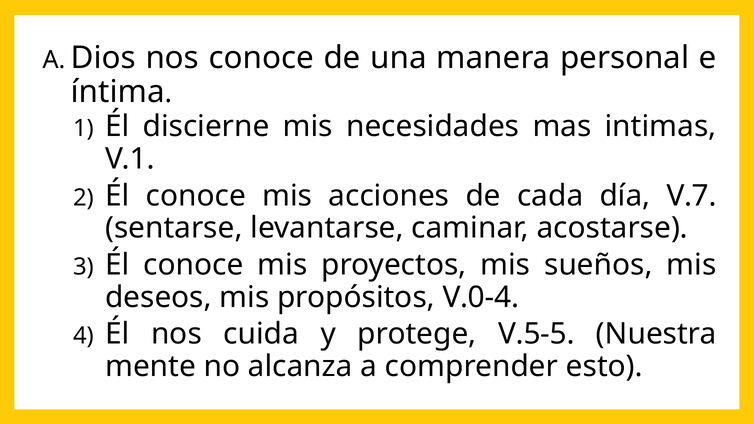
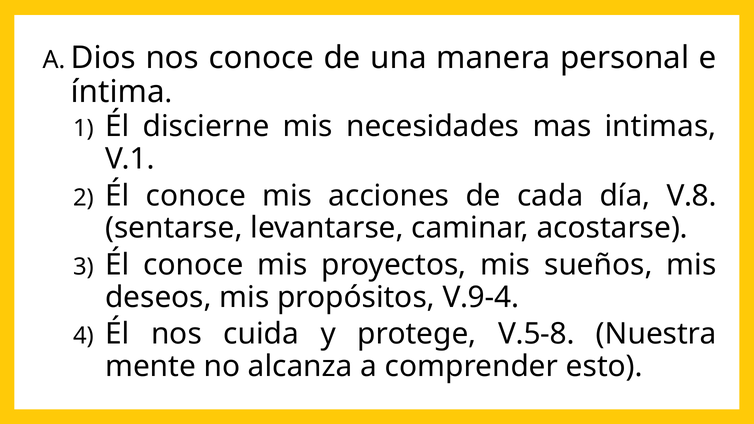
V.7: V.7 -> V.8 (692, 196)
V.0-4: V.0-4 -> V.9-4 (481, 297)
V.5-5: V.5-5 -> V.5-8 (536, 334)
